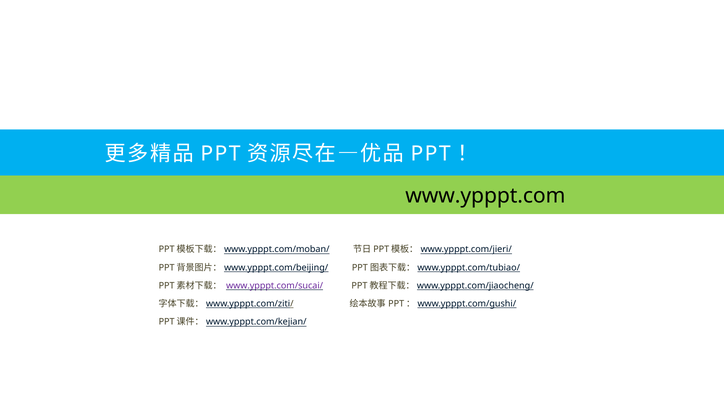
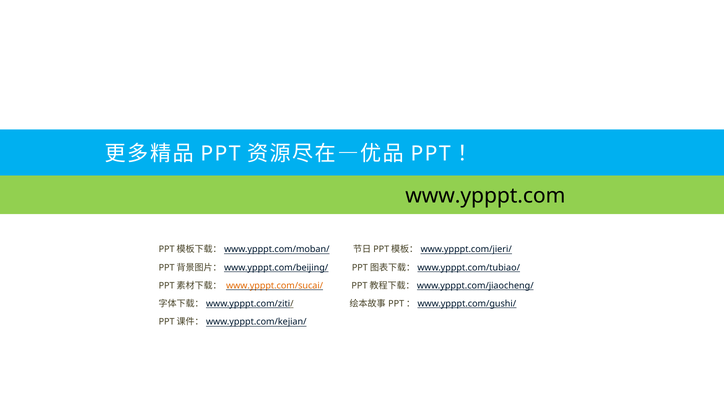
www.ypppt.com/sucai/ colour: purple -> orange (275, 286)
